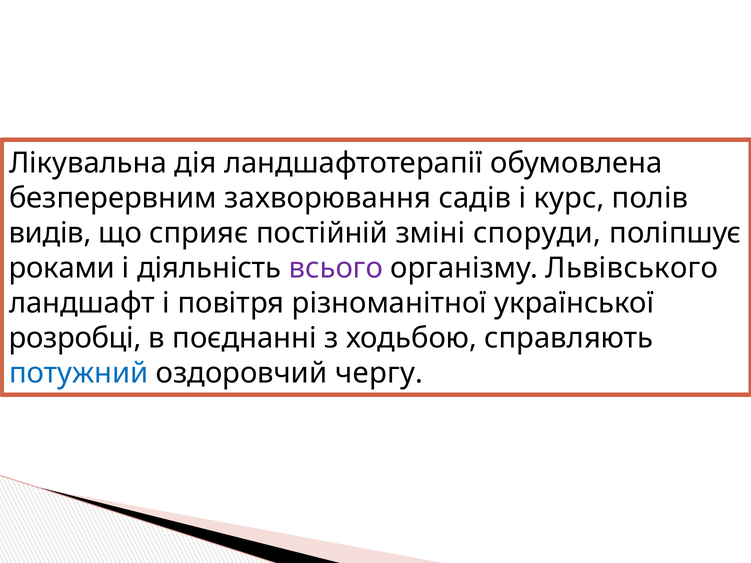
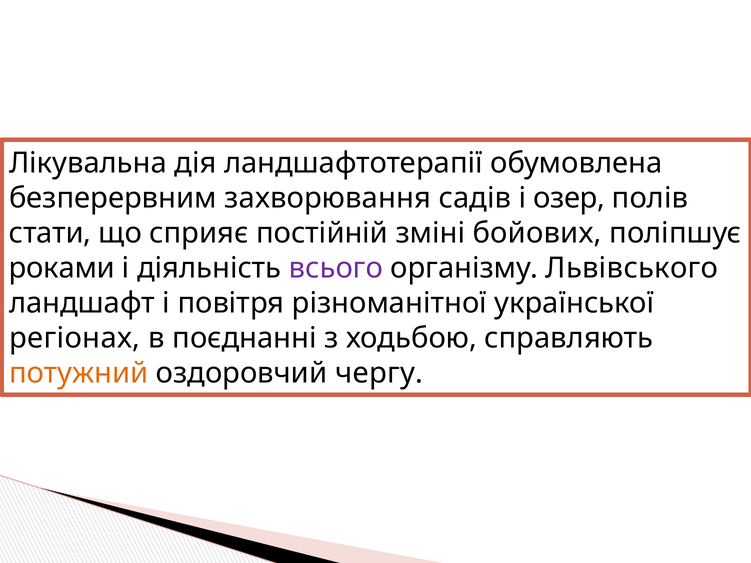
курс: курс -> озер (569, 198)
видів: видів -> стати (50, 233)
споруди: споруди -> бойових (537, 233)
розробці: розробці -> регіонах (75, 338)
потужний colour: blue -> orange (79, 373)
